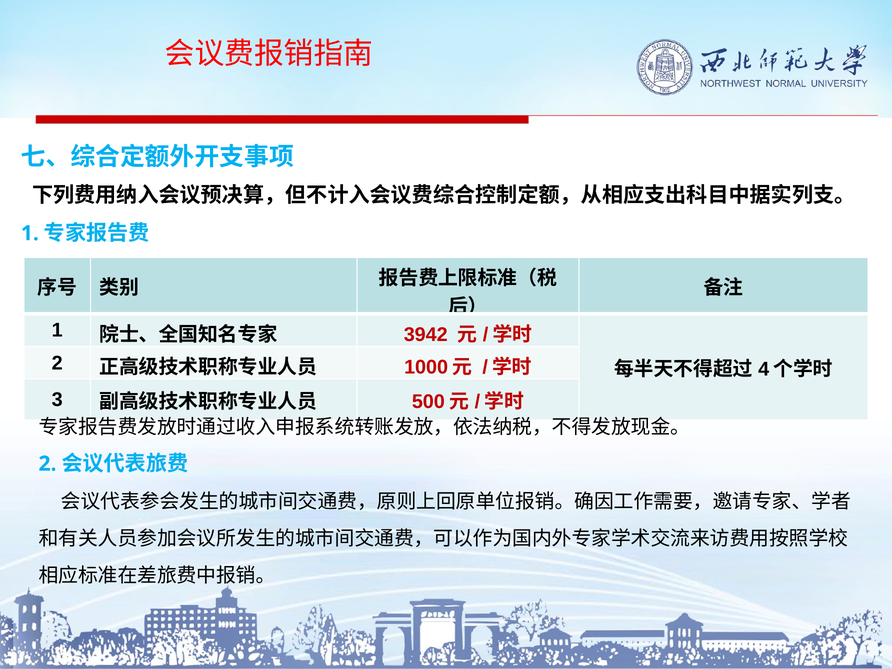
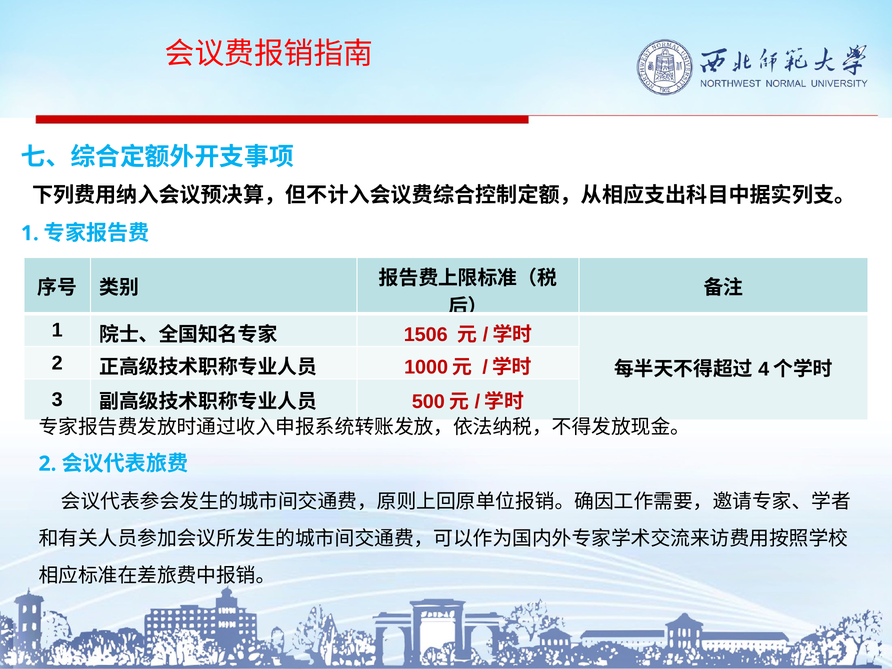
3942: 3942 -> 1506 (426, 335)
